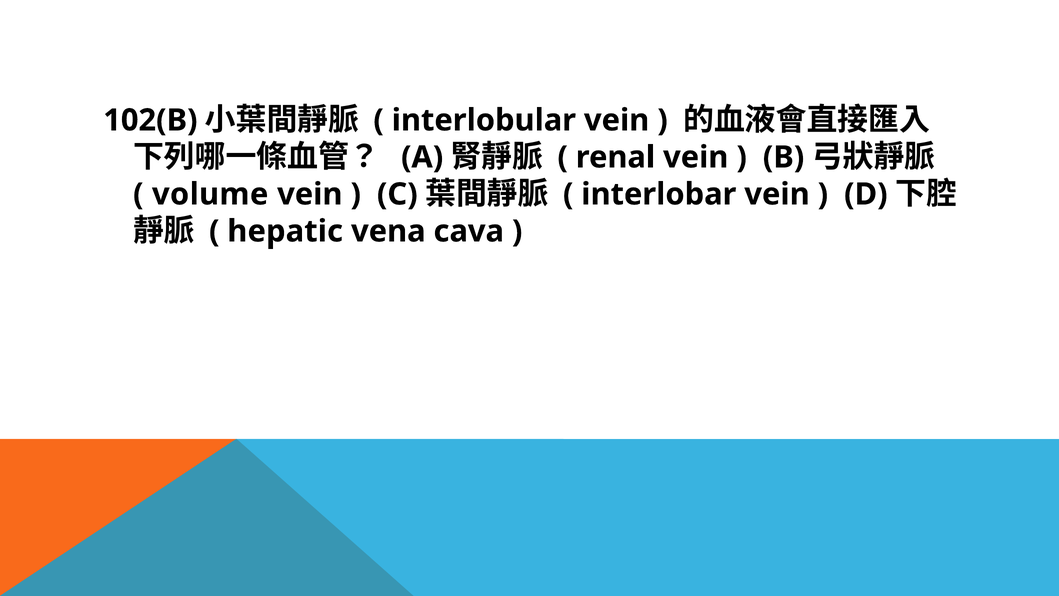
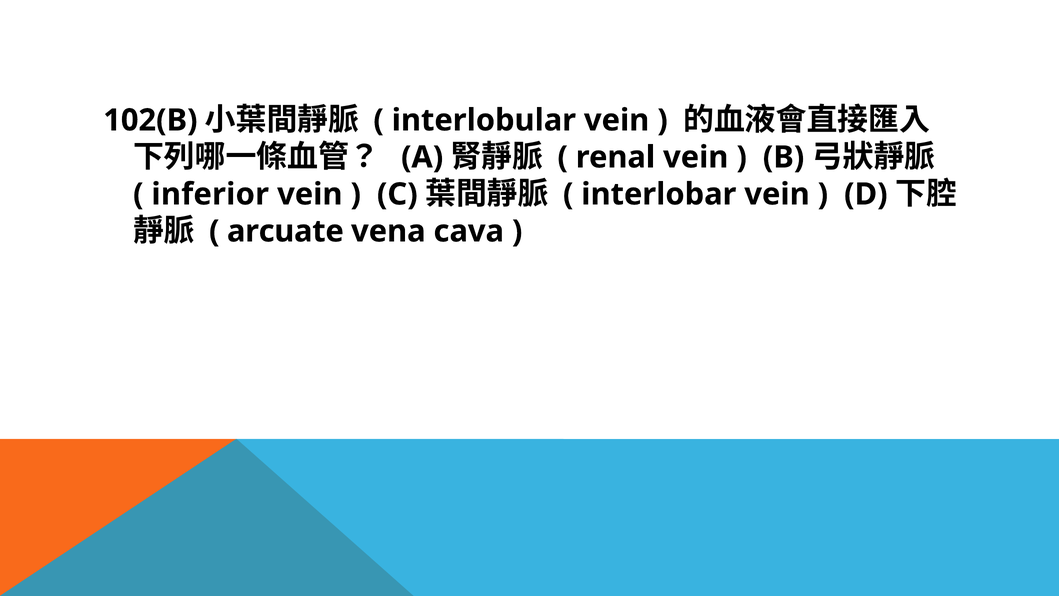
volume: volume -> inferior (210, 194)
hepatic: hepatic -> arcuate (285, 231)
